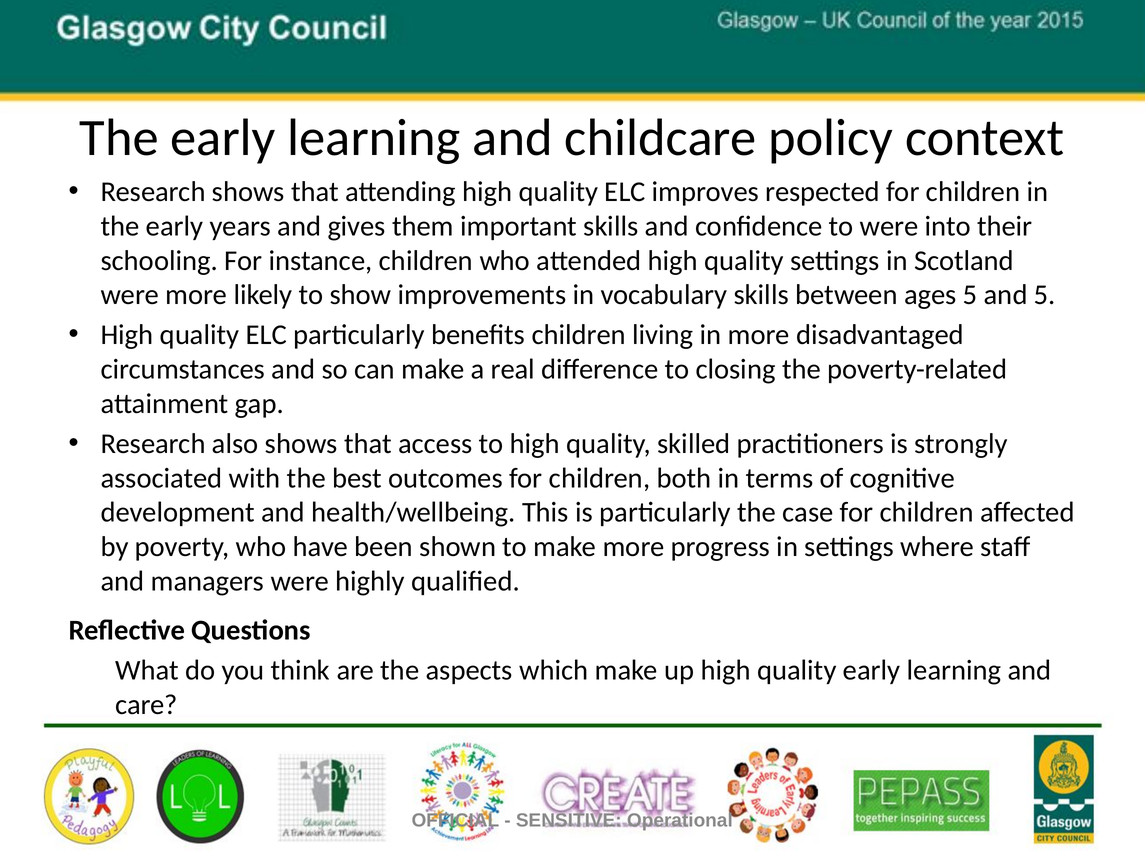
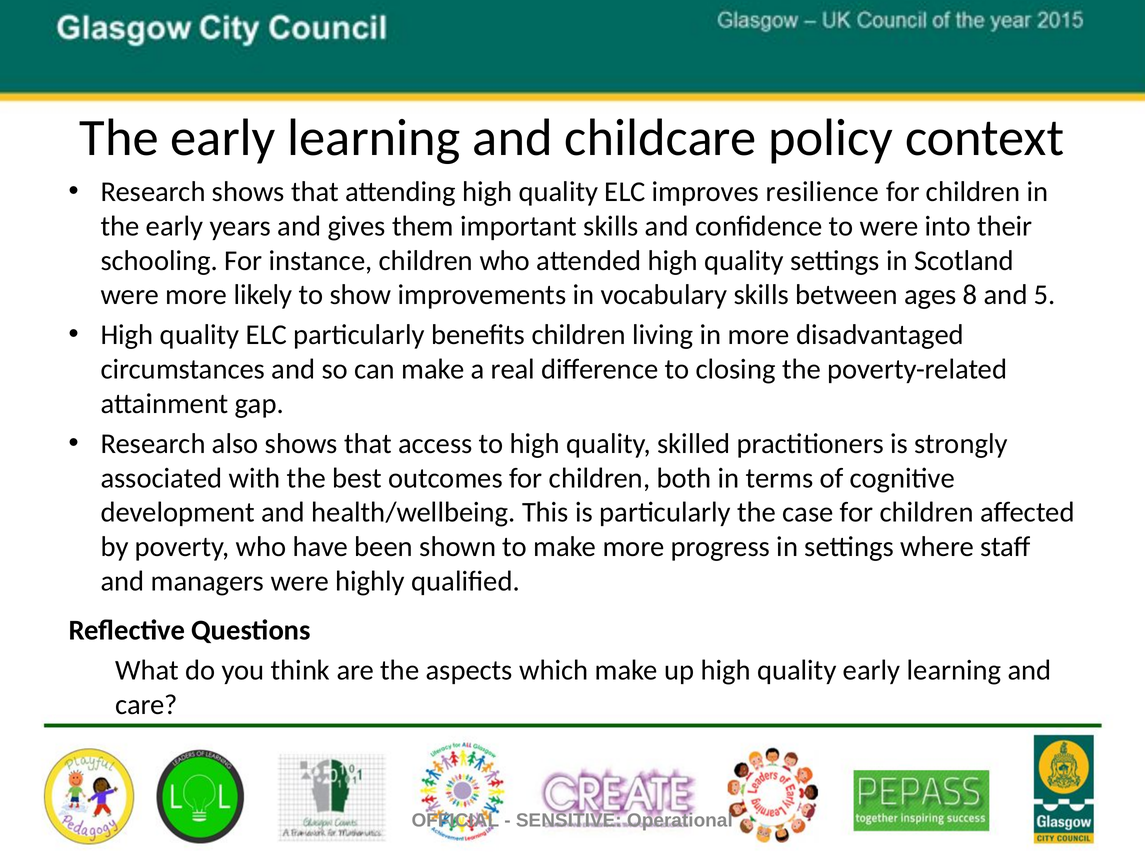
respected: respected -> resilience (822, 192)
ages 5: 5 -> 8 (970, 295)
